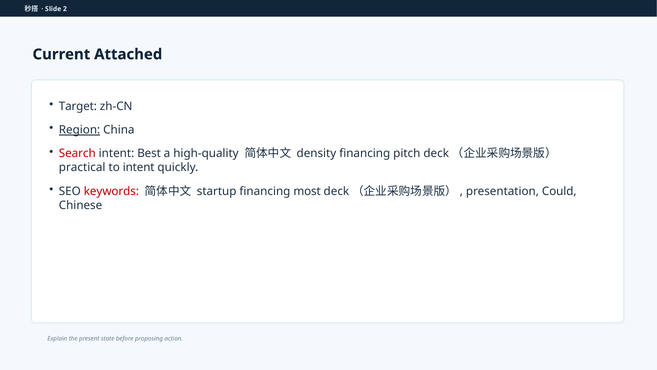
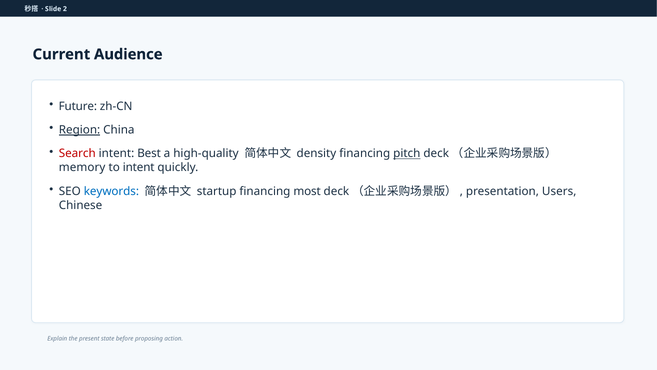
Attached: Attached -> Audience (128, 54)
Target: Target -> Future (78, 106)
pitch underline: none -> present (407, 153)
practical: practical -> memory (82, 167)
keywords colour: red -> blue (111, 191)
Could: Could -> Users (559, 191)
